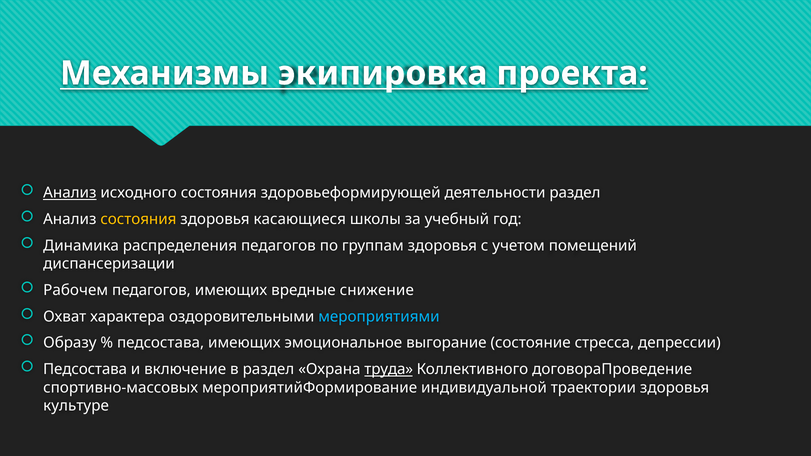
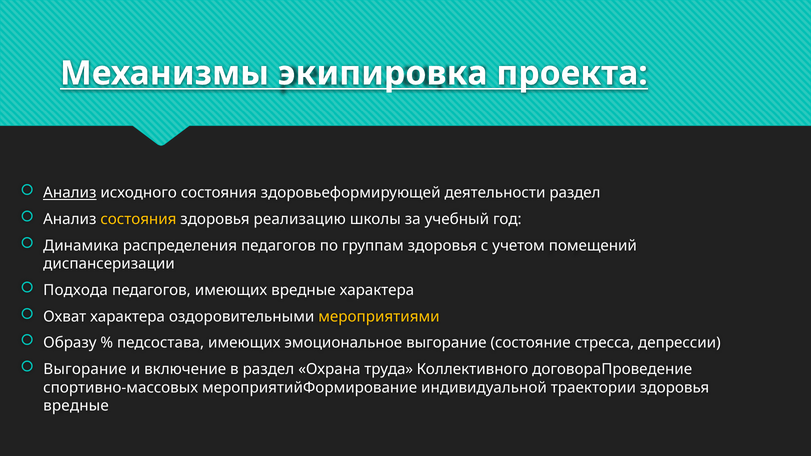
касающиеся: касающиеся -> реализацию (300, 219)
Рабочем: Рабочем -> Подхода (76, 290)
вредные снижение: снижение -> характера (377, 290)
мероприятиями colour: light blue -> yellow (379, 317)
Педсостава: Педсостава -> Выгорание (85, 369)
труда underline: present -> none (389, 369)
культуре: культуре -> вредные (76, 406)
